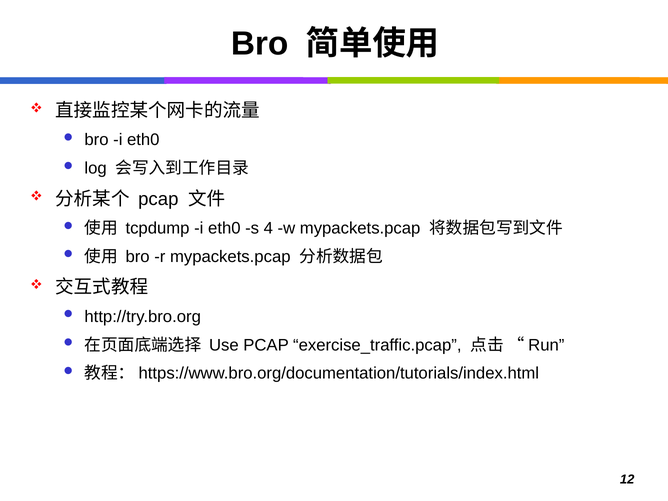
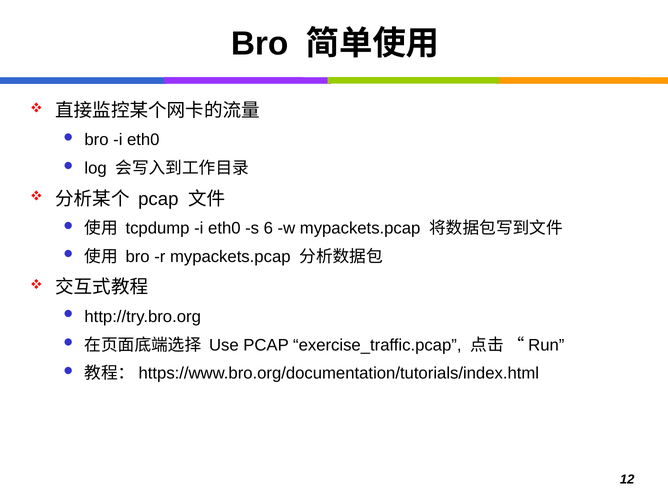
4: 4 -> 6 (268, 228)
